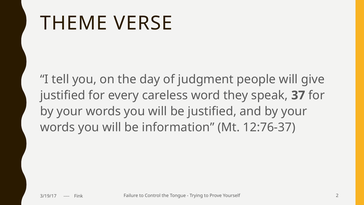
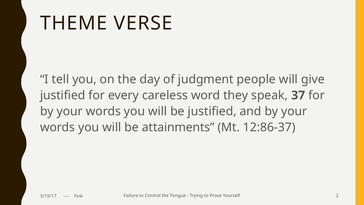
information: information -> attainments (178, 127)
12:76-37: 12:76-37 -> 12:86-37 (269, 127)
